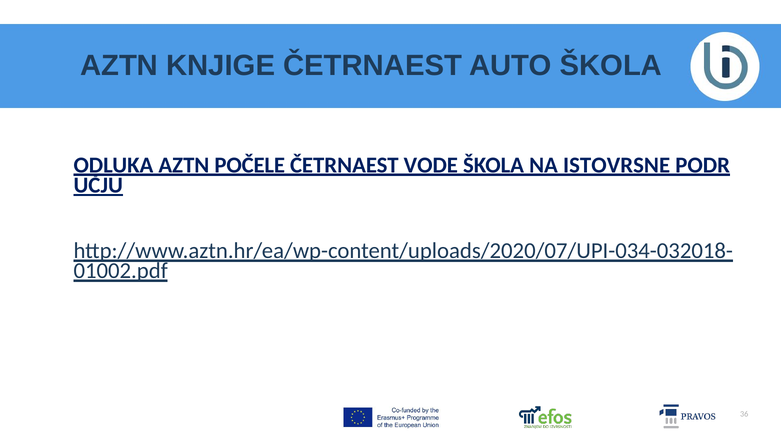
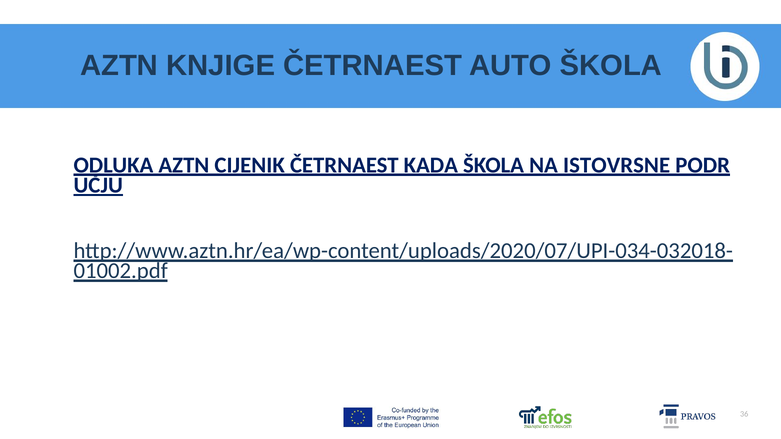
POČELE: POČELE -> CIJENIK (250, 165)
VODE: VODE -> KADA (431, 165)
